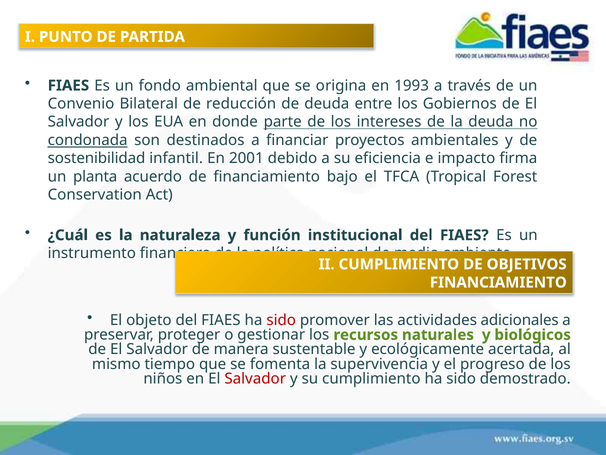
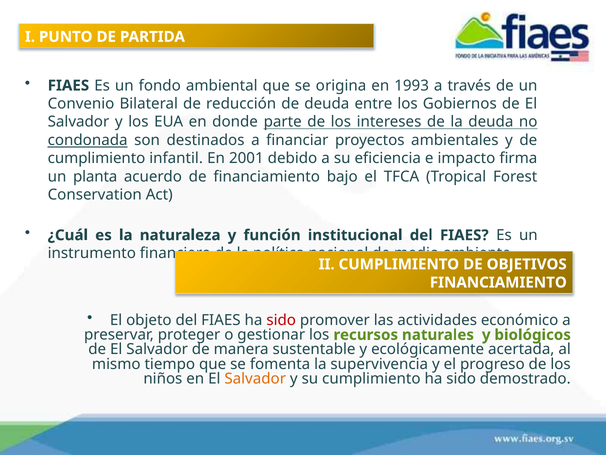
sostenibilidad: sostenibilidad -> cumplimiento (97, 158)
adicionales: adicionales -> económico (520, 320)
Salvador colour: red -> orange (255, 378)
